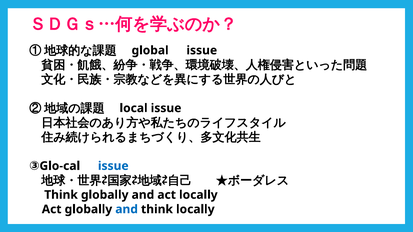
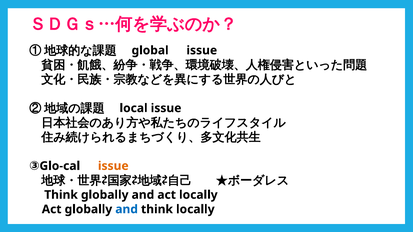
issue colour: blue -> orange (113, 166)
